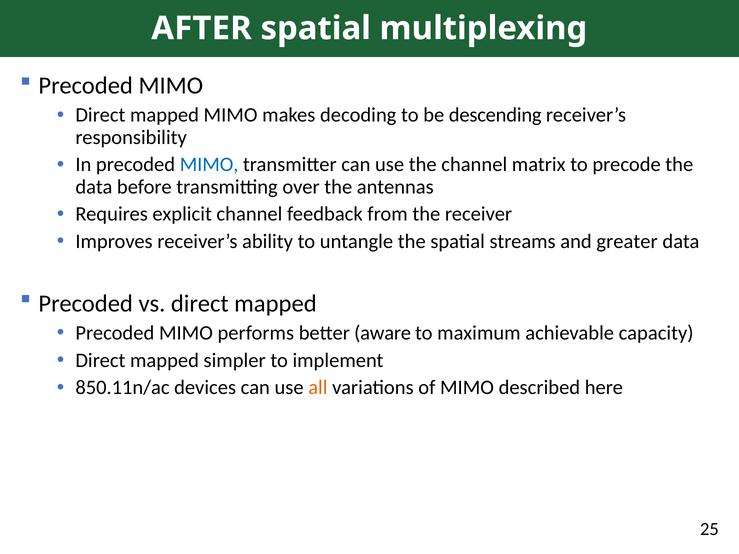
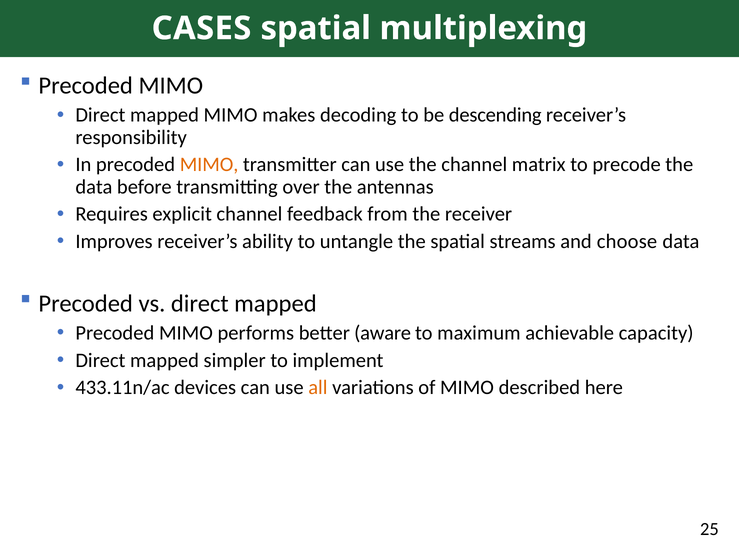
AFTER: AFTER -> CASES (201, 28)
MIMO colour: blue -> orange (209, 165)
greater: greater -> choose (627, 242)
850.11n/ac: 850.11n/ac -> 433.11n/ac (122, 388)
